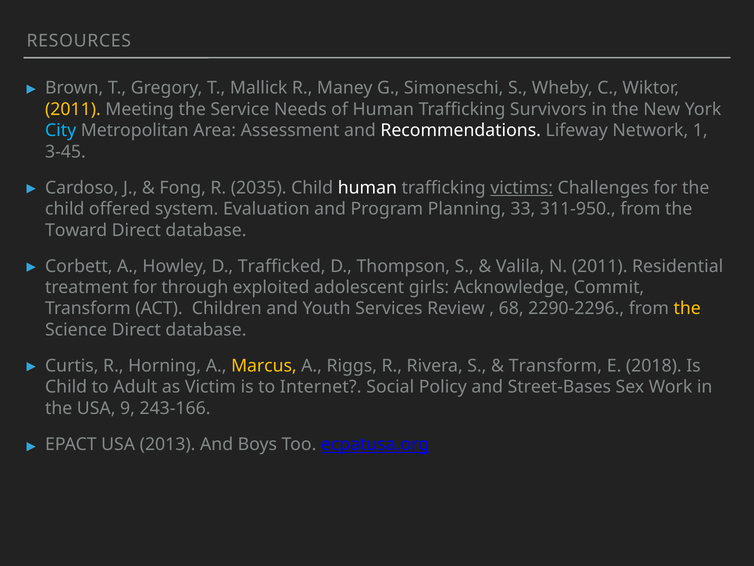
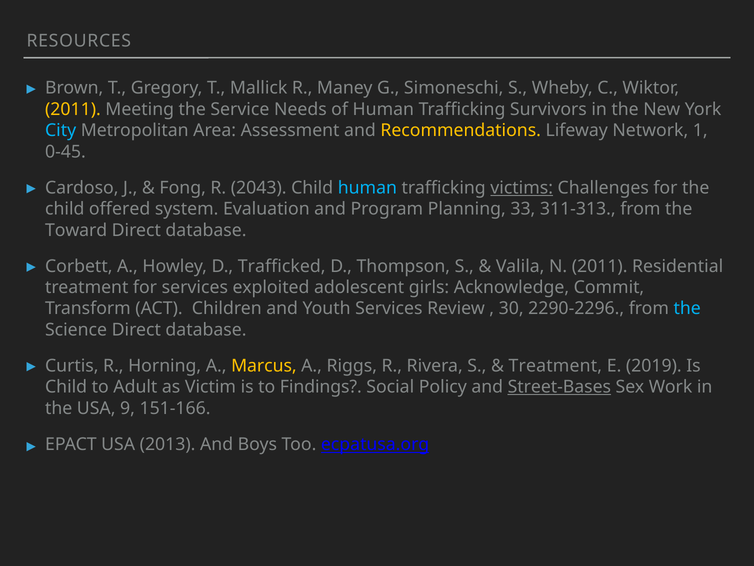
Recommendations colour: white -> yellow (461, 130)
3-45: 3-45 -> 0-45 (65, 152)
2035: 2035 -> 2043 (259, 188)
human colour: white -> light blue (367, 188)
311-950: 311-950 -> 311-313 (578, 209)
for through: through -> services (195, 287)
68: 68 -> 30 (511, 308)
the colour: yellow -> light blue (687, 308)
Transform: Transform -> Treatment (555, 366)
2018: 2018 -> 2019 (654, 366)
Internet: Internet -> Findings (321, 387)
Street-Bases underline: none -> present (559, 387)
243-166: 243-166 -> 151-166 (175, 408)
